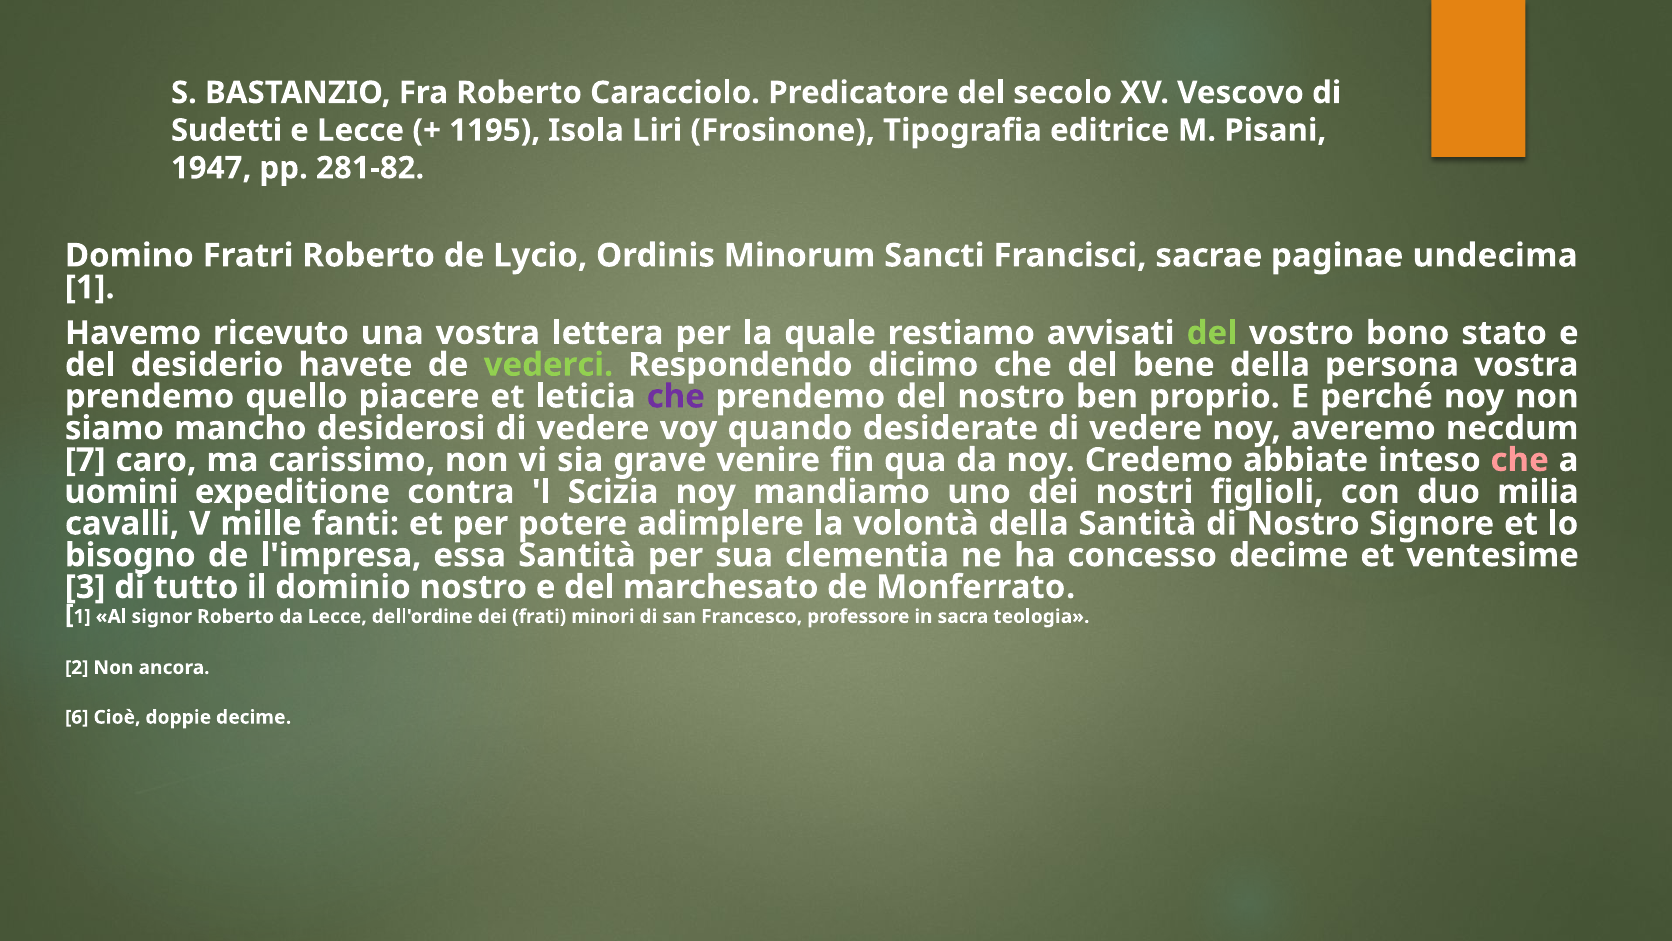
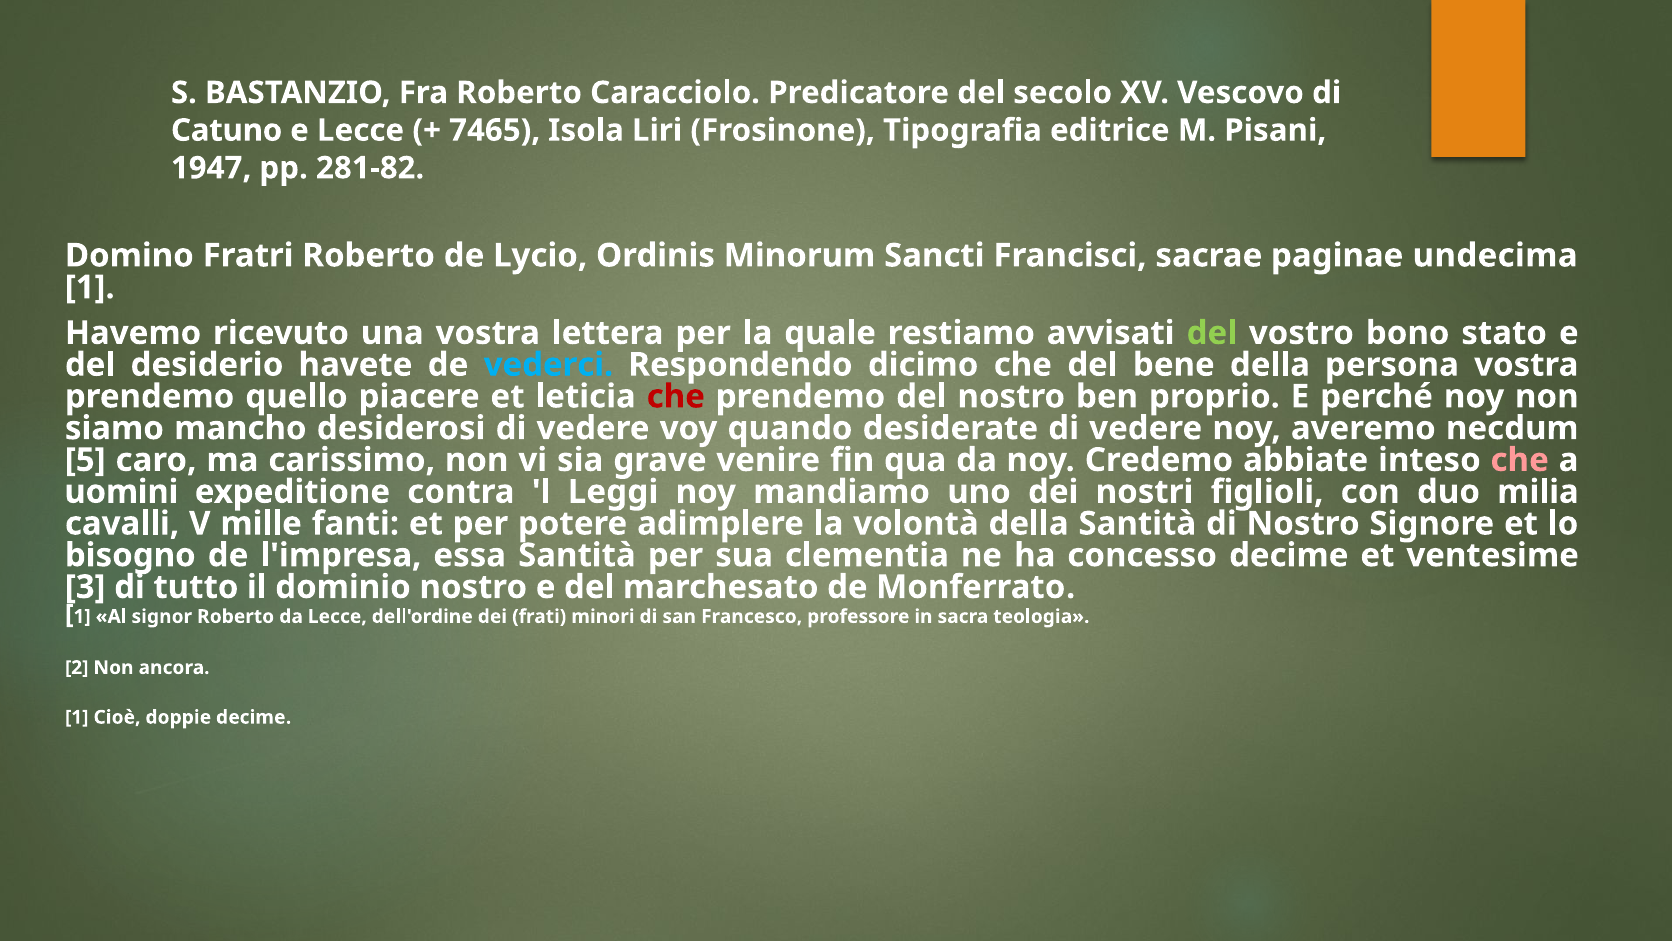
Sudetti: Sudetti -> Catuno (227, 130)
1195: 1195 -> 7465 (495, 130)
vederci colour: light green -> light blue (548, 365)
che colour: purple -> red (676, 396)
7: 7 -> 5 (85, 460)
Scizia: Scizia -> Leggi (613, 492)
6: 6 -> 1 (77, 717)
